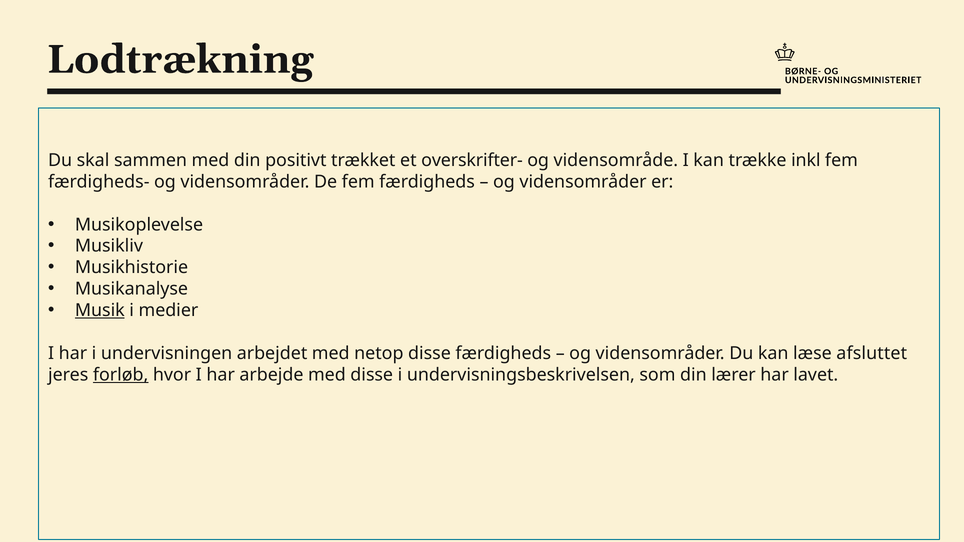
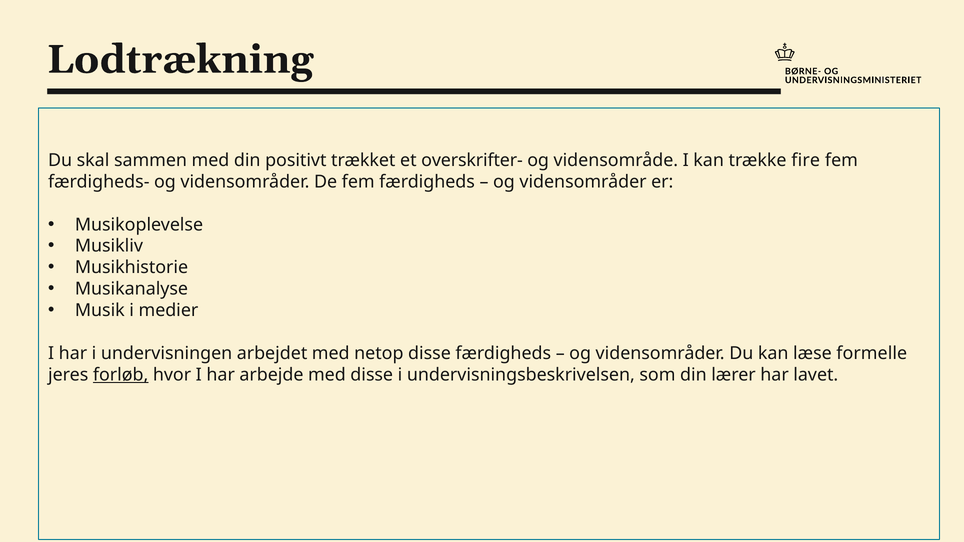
inkl: inkl -> fire (806, 160)
Musik underline: present -> none (100, 311)
afsluttet: afsluttet -> formelle (872, 354)
